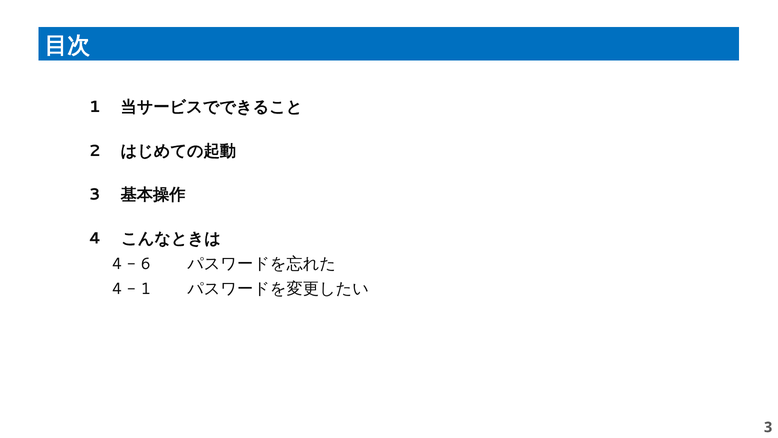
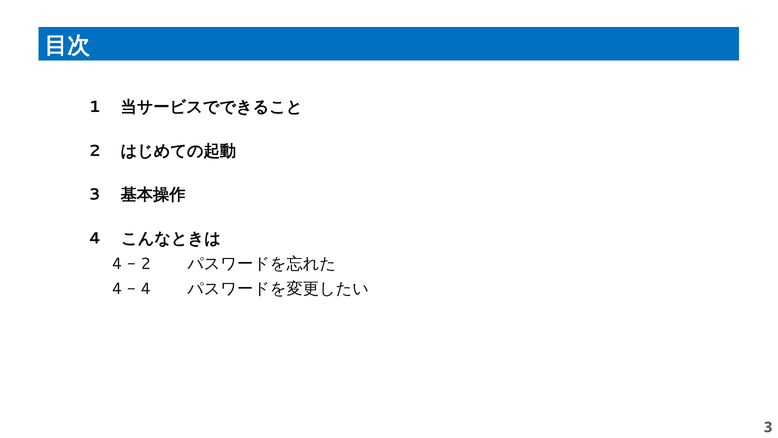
6: 6 -> 2 (146, 264)
1: 1 -> 4 (146, 289)
